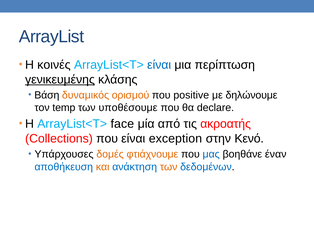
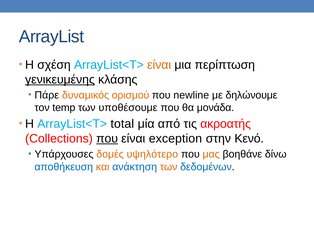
κοινές: κοινές -> σχέση (54, 65)
είναι colour: blue -> orange (159, 65)
Βάση: Βάση -> Πάρε (47, 95)
positive: positive -> newline (191, 95)
declare: declare -> μονάδα (216, 108)
face: face -> total (122, 124)
που underline: none -> present (107, 138)
φτιάχνουμε: φτιάχνουμε -> υψηλότερο (152, 154)
μας colour: blue -> orange (211, 154)
έναν: έναν -> δίνω (276, 154)
